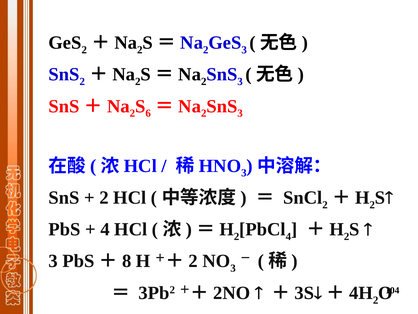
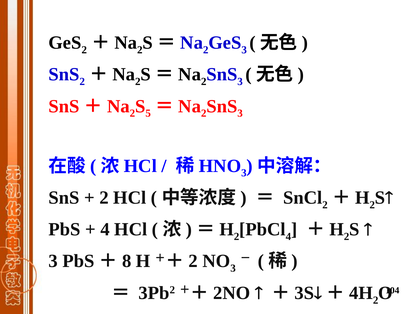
6: 6 -> 5 (148, 113)
